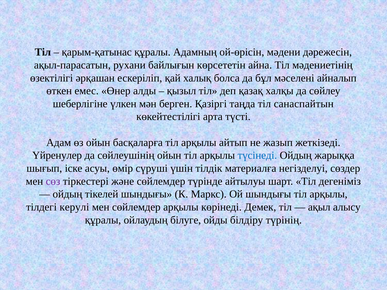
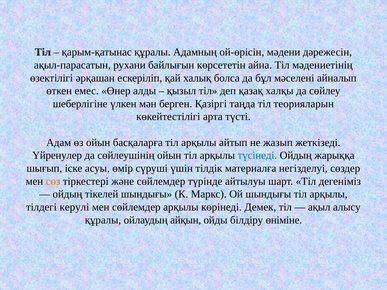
санаспайтын: санаспайтын -> теорияларын (304, 104)
сөз colour: purple -> orange (53, 181)
білуге: білуге -> айқын (186, 220)
түрінің: түрінің -> өніміне (284, 220)
